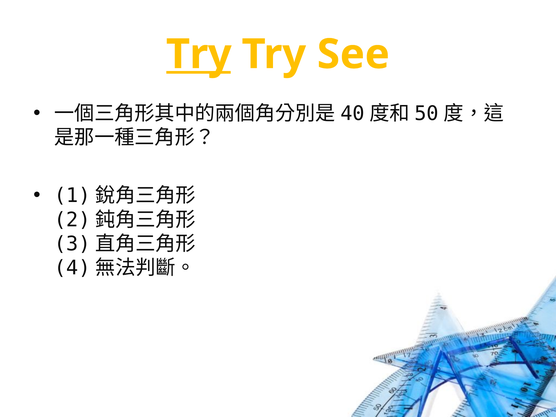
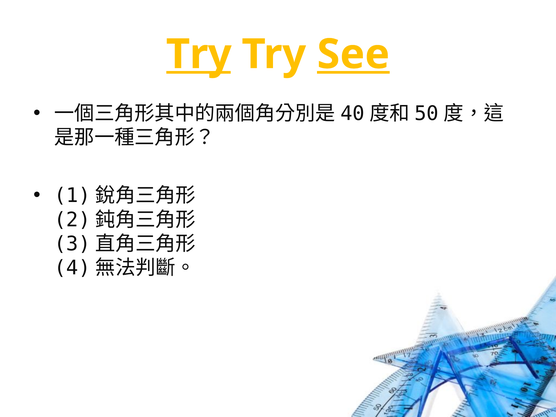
See underline: none -> present (353, 54)
